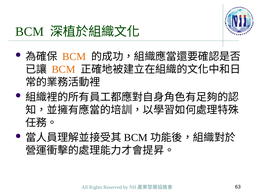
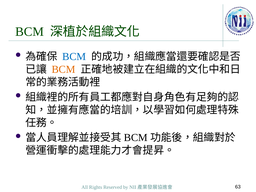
BCM colour: orange -> blue (74, 57)
